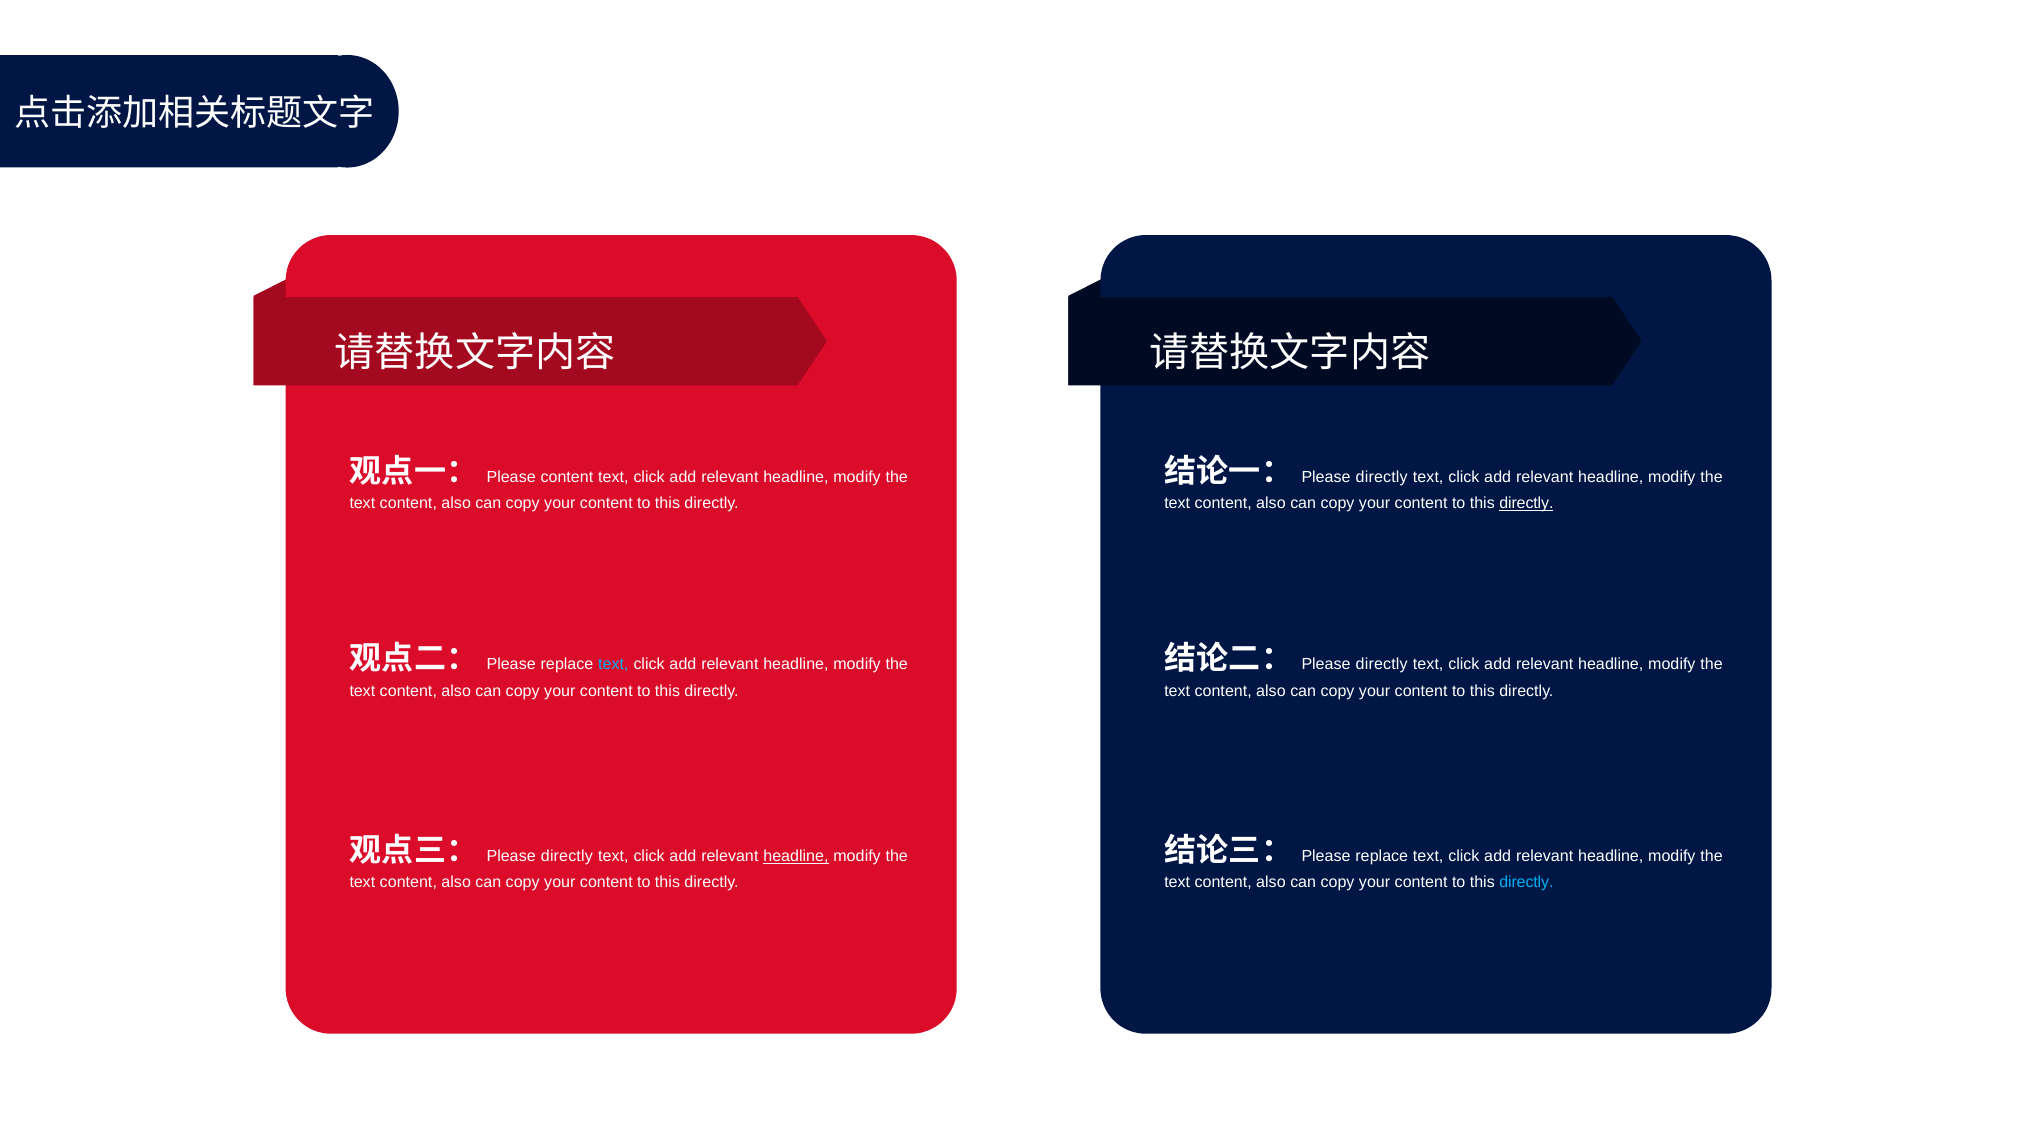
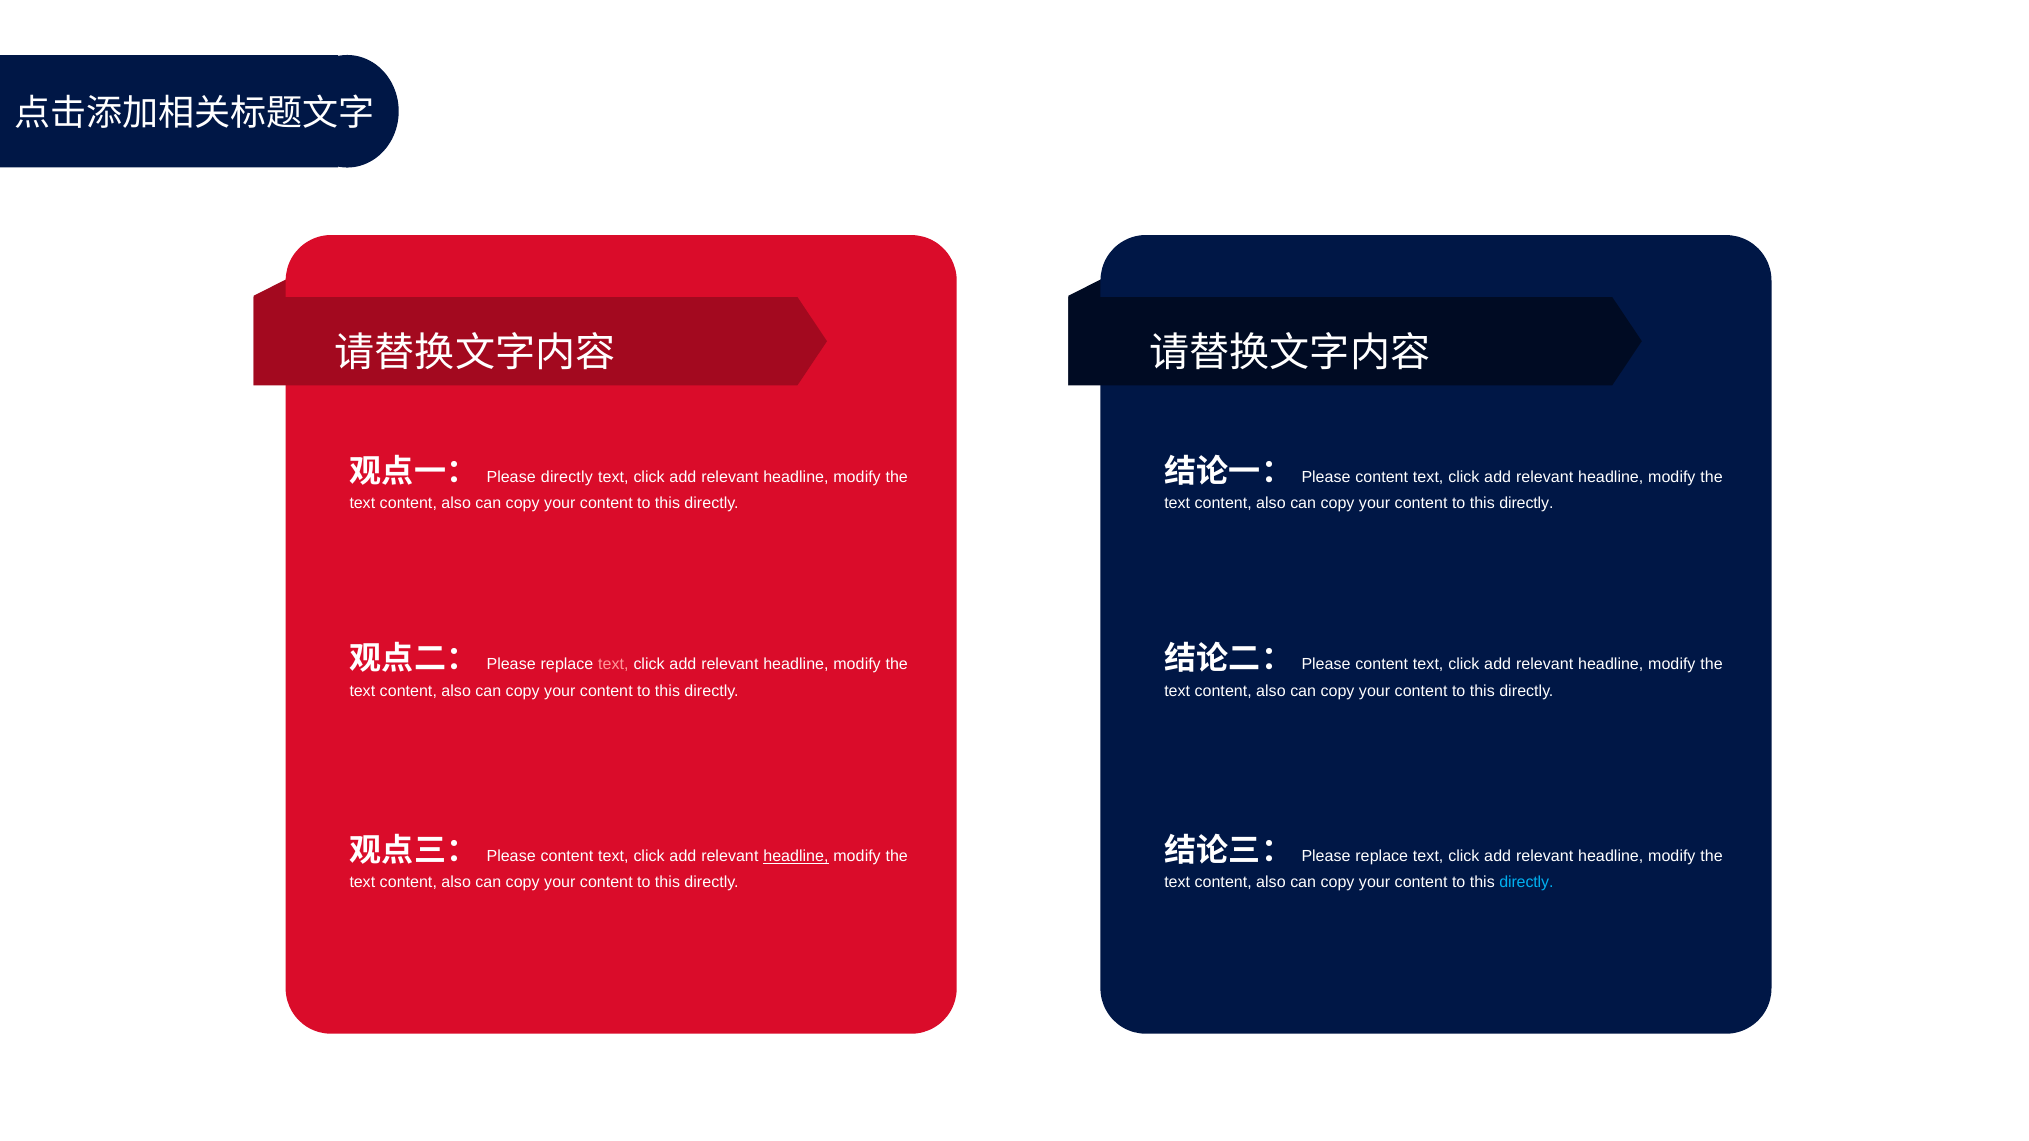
content: content -> directly (567, 477)
directly: directly -> content (1382, 477)
directly underline: present -> none (1526, 503)
text colour: light blue -> pink (613, 665)
directly: directly -> content (1382, 665)
directly: directly -> content (567, 856)
